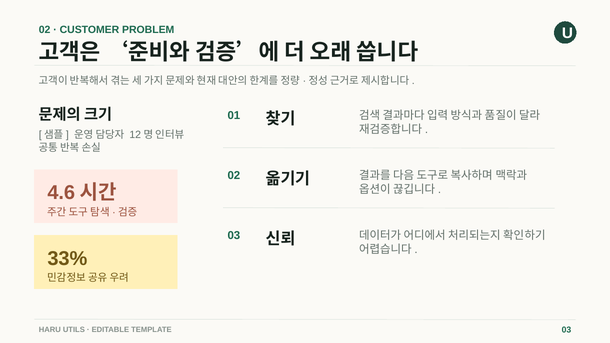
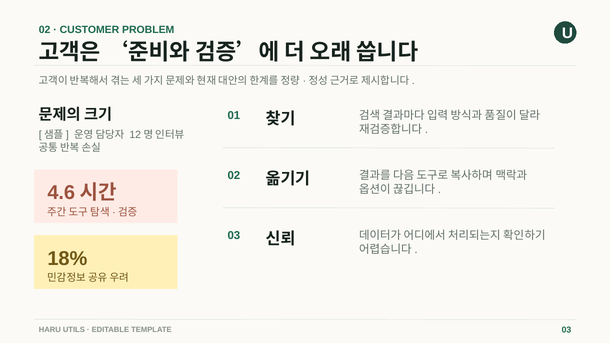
33%: 33% -> 18% (67, 259)
